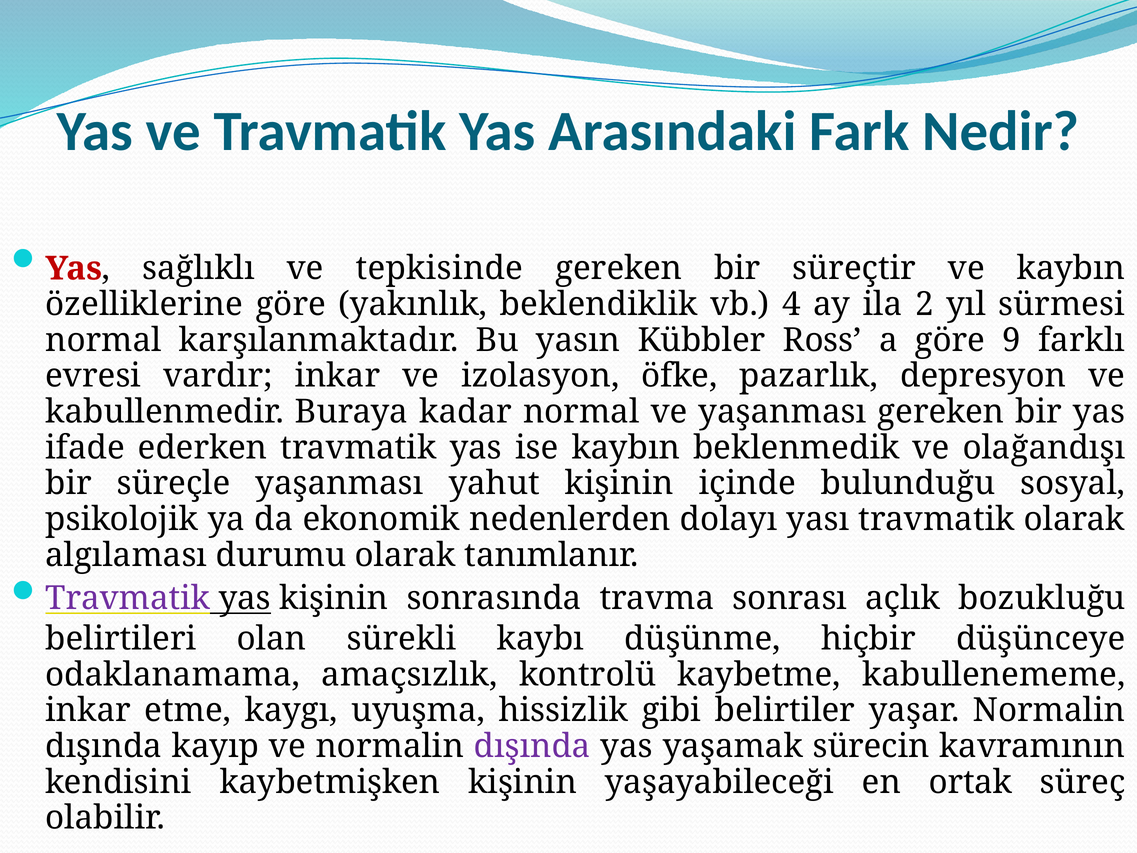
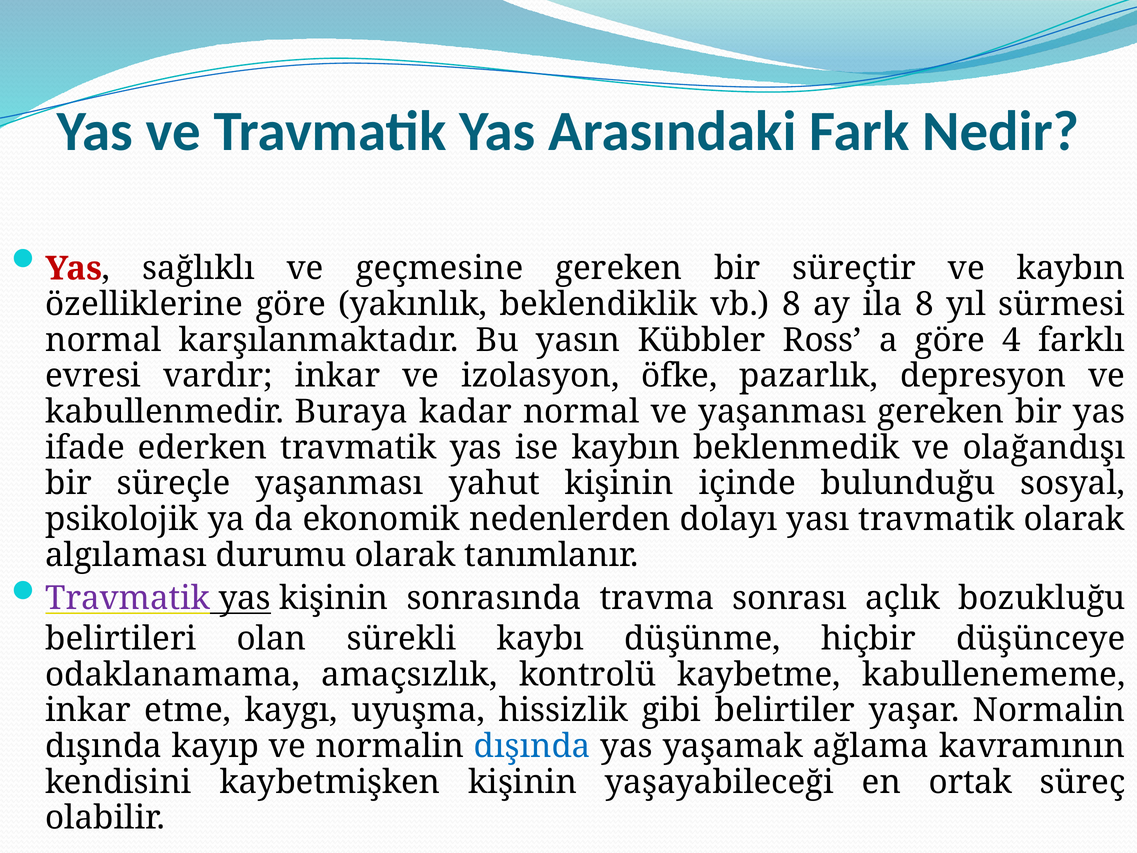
tepkisinde: tepkisinde -> geçmesine (439, 268)
vb 4: 4 -> 8 (791, 304)
ila 2: 2 -> 8 (924, 304)
9: 9 -> 4 (1012, 340)
dışında colour: purple -> blue (532, 746)
sürecin: sürecin -> ağlama (871, 746)
